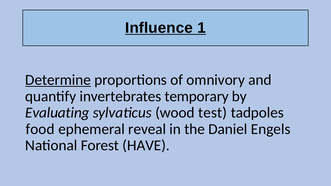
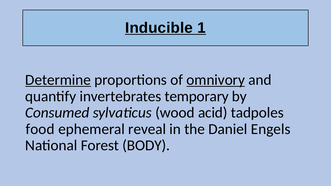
Influence: Influence -> Inducible (159, 28)
omnivory underline: none -> present (216, 80)
Evaluating: Evaluating -> Consumed (57, 113)
test: test -> acid (213, 113)
HAVE: HAVE -> BODY (146, 146)
